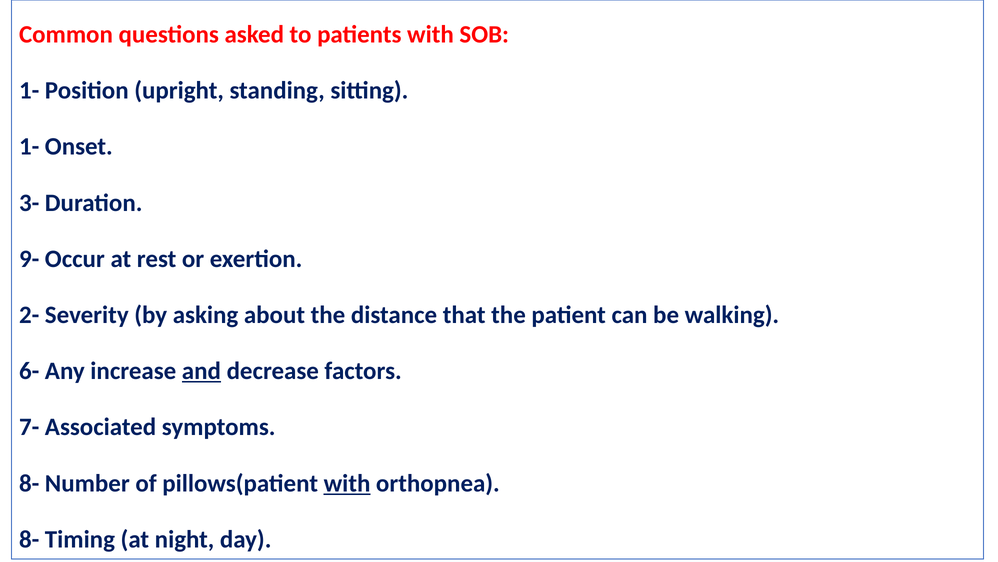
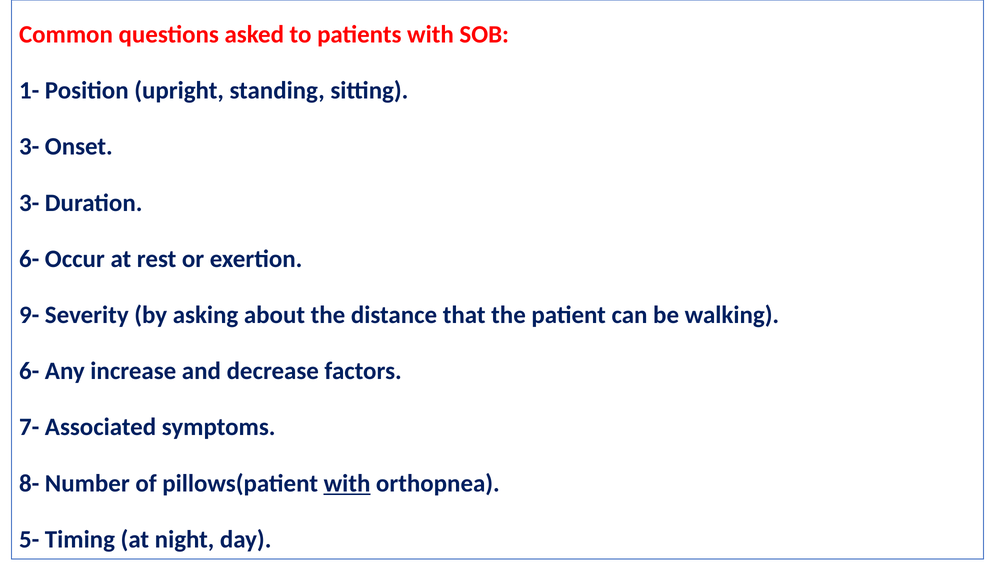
1-: 1- -> 3- (29, 147)
9-: 9- -> 6- (29, 259)
2-: 2- -> 9- (29, 315)
and underline: present -> none (201, 371)
8-: 8- -> 5- (29, 539)
